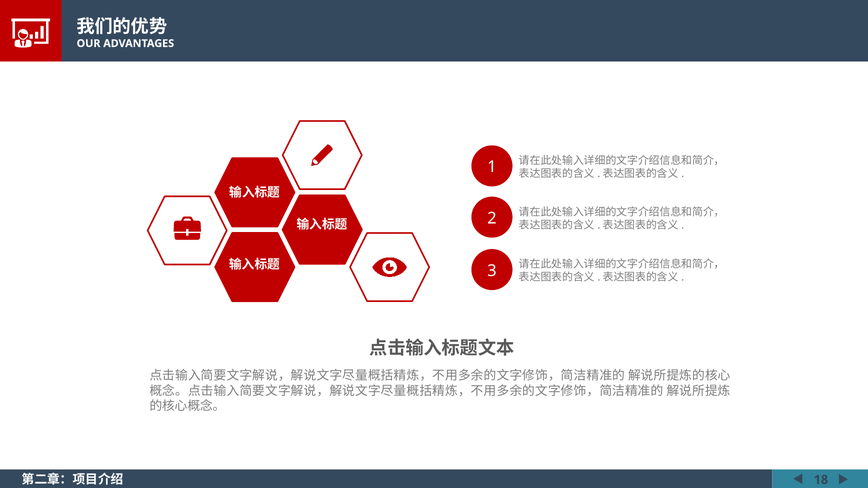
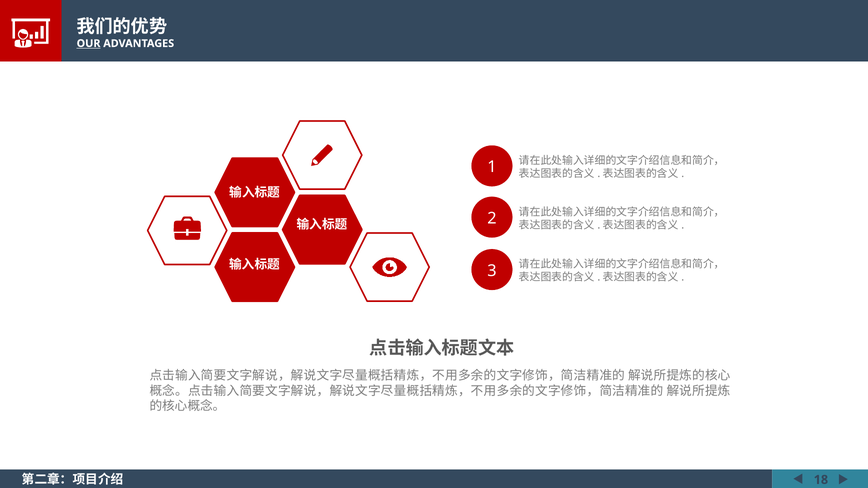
OUR underline: none -> present (89, 43)
